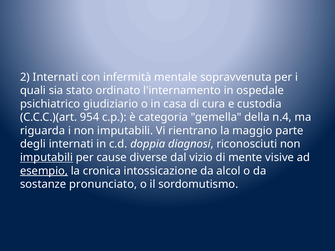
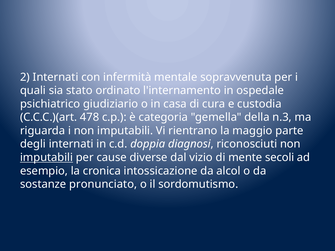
954: 954 -> 478 (90, 117)
n.4: n.4 -> n.3 (282, 117)
visive: visive -> secoli (280, 158)
esempio underline: present -> none (44, 171)
